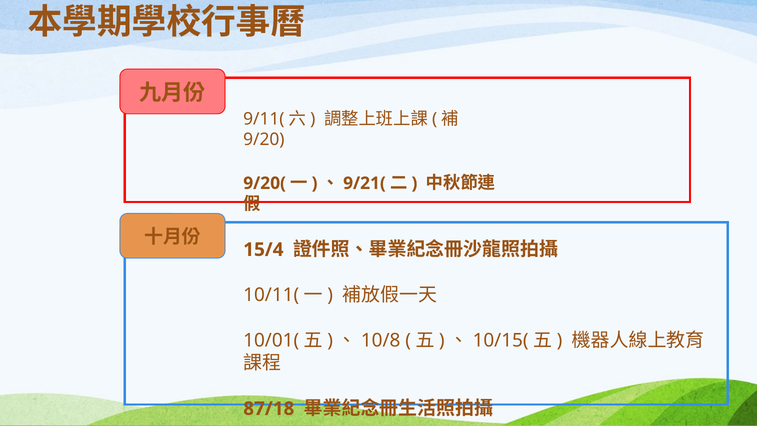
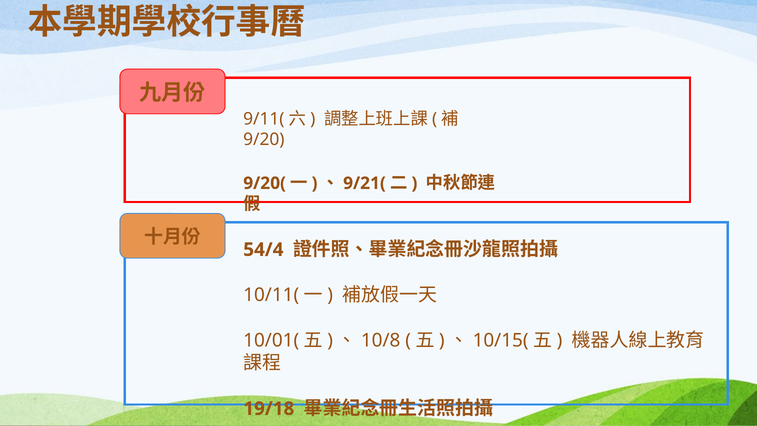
15/4: 15/4 -> 54/4 (263, 250)
87/18: 87/18 -> 19/18 (269, 408)
